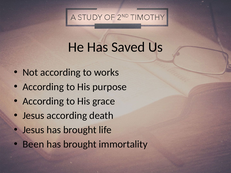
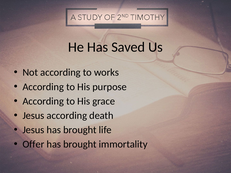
Been: Been -> Offer (33, 144)
